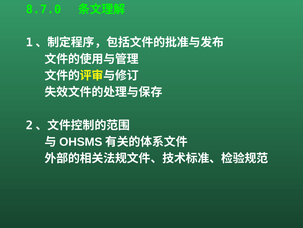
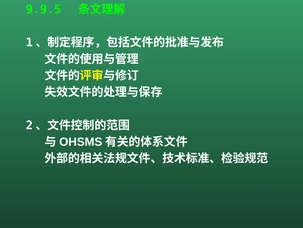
8.7.0: 8.7.0 -> 9.9.5 (43, 9)
